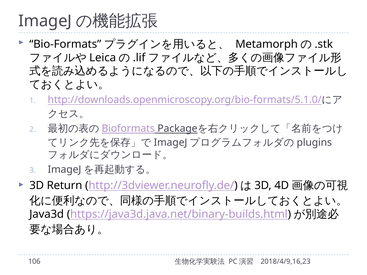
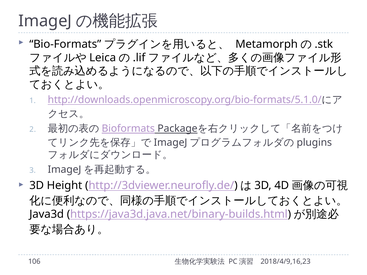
Return: Return -> Height (65, 186)
